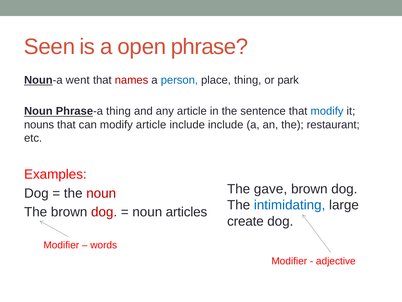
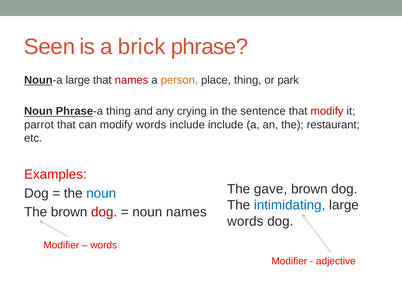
open: open -> brick (142, 47)
Noun-a went: went -> large (78, 80)
person colour: blue -> orange (179, 80)
any article: article -> crying (192, 111)
modify colour: blue -> red (327, 111)
nouns: nouns -> parrot (39, 125)
modify article: article -> words (151, 125)
noun colour: red -> blue (101, 193)
noun articles: articles -> names (186, 212)
create: create -> words (245, 221)
